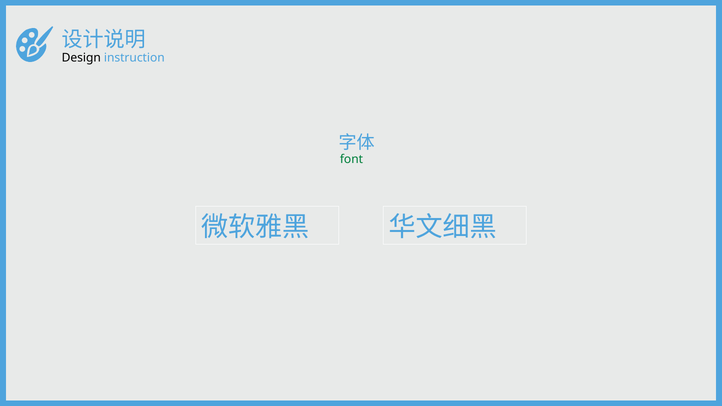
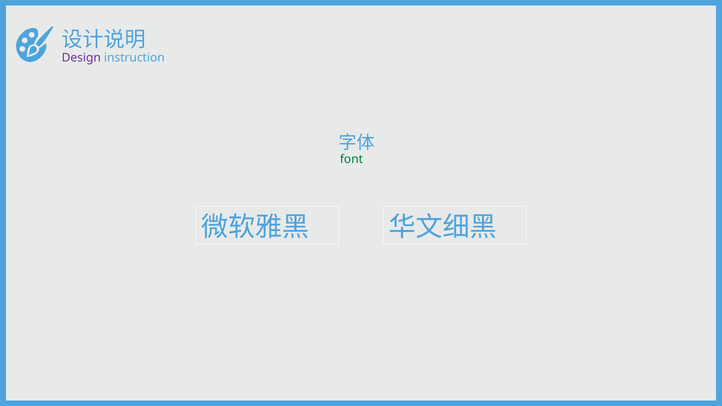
Design colour: black -> purple (81, 58)
